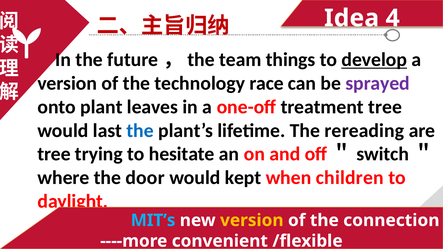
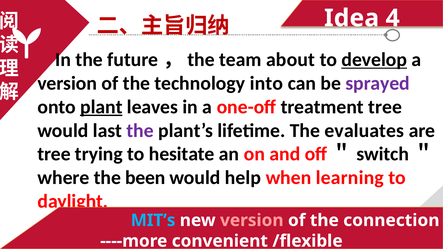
things: things -> about (291, 60)
race: race -> into (266, 83)
plant underline: none -> present (101, 107)
the colour: blue -> purple (140, 131)
rereading: rereading -> evaluates (364, 131)
door: door -> been (145, 178)
kept: kept -> help (243, 178)
children: children -> learning (350, 178)
version colour: yellow -> pink (252, 221)
